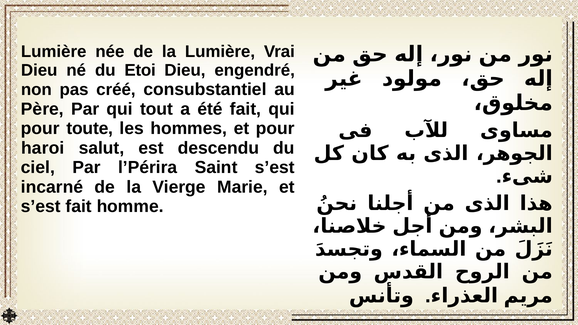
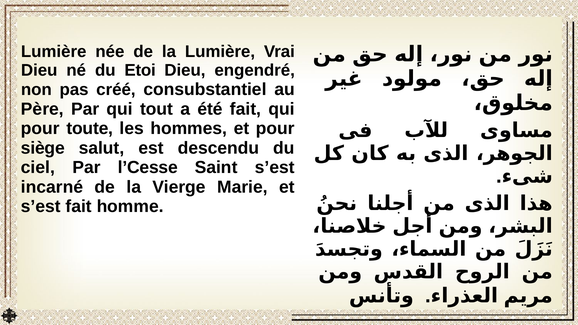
haroi: haroi -> siège (43, 148)
l’Périra: l’Périra -> l’Cesse (148, 168)
